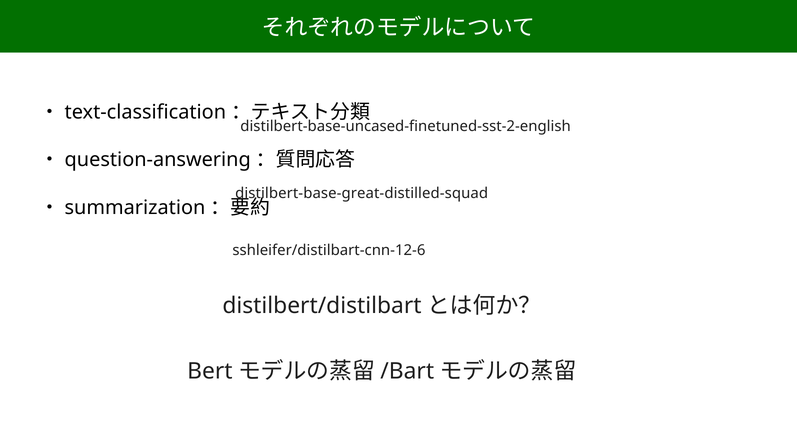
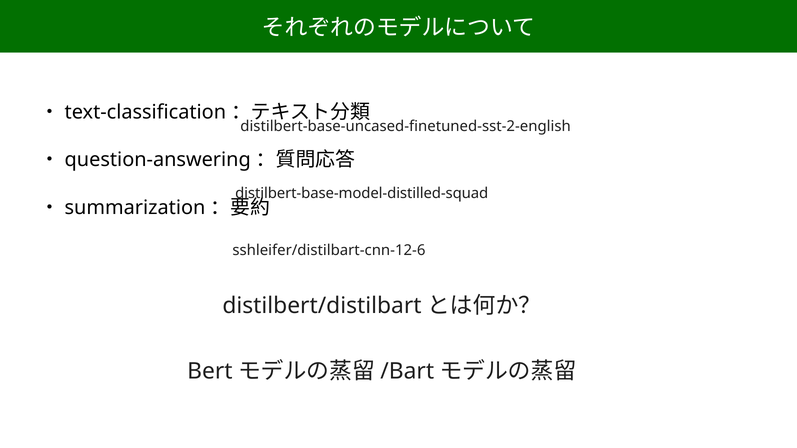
distilbert-base-great-distilled-squad: distilbert-base-great-distilled-squad -> distilbert-base-model-distilled-squad (362, 193)
